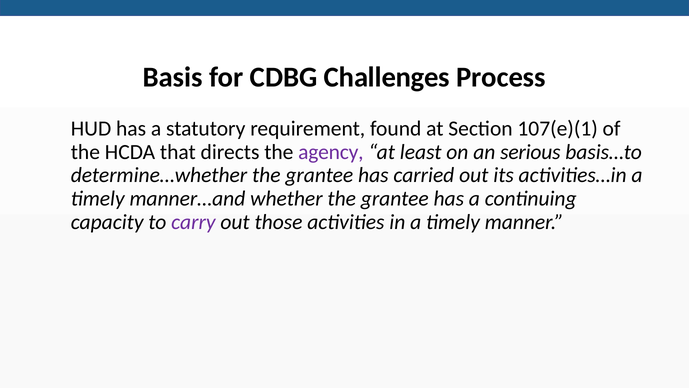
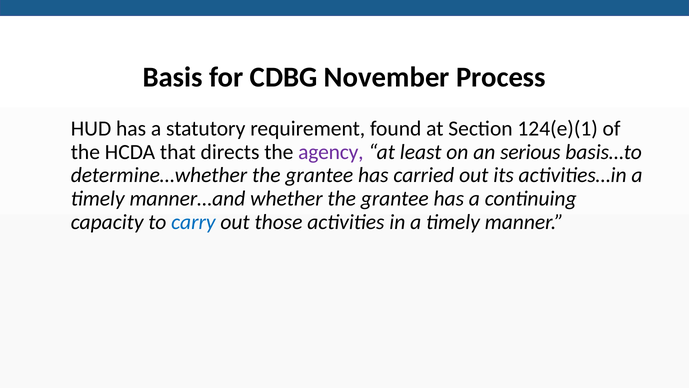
Challenges: Challenges -> November (387, 77)
107(e)(1: 107(e)(1 -> 124(e)(1 (558, 129)
carry colour: purple -> blue (193, 222)
